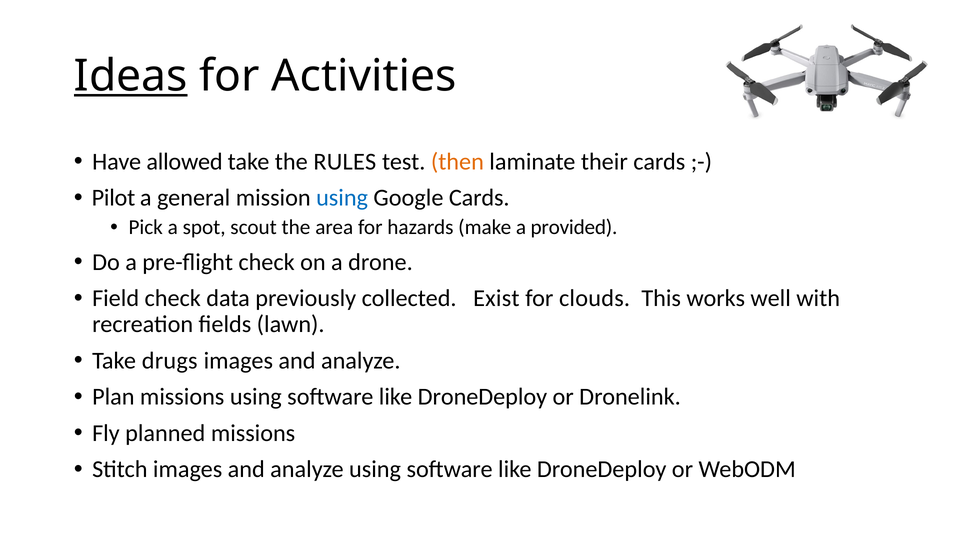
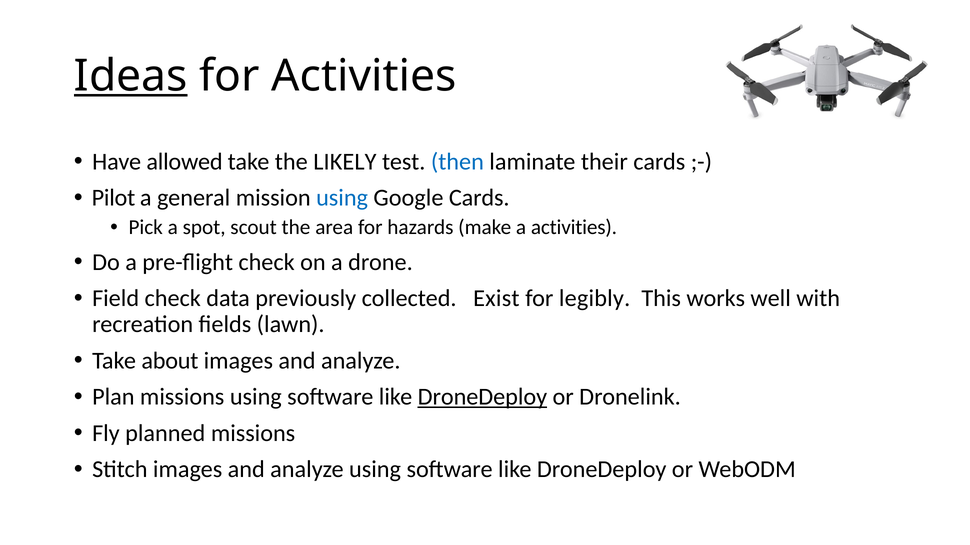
RULES: RULES -> LIKELY (345, 162)
then colour: orange -> blue (457, 162)
a provided: provided -> activities (574, 228)
clouds: clouds -> legibly (595, 299)
drugs: drugs -> about (170, 361)
DroneDeploy underline: none -> present (482, 397)
